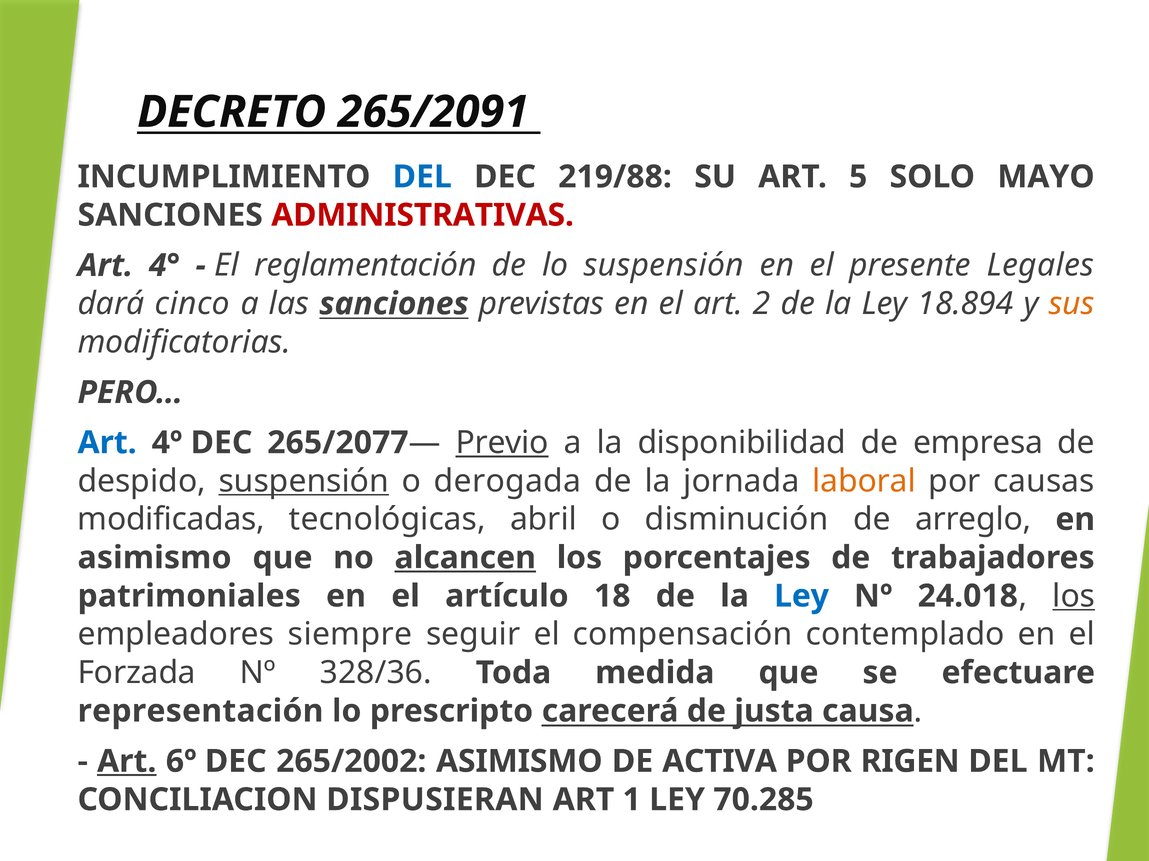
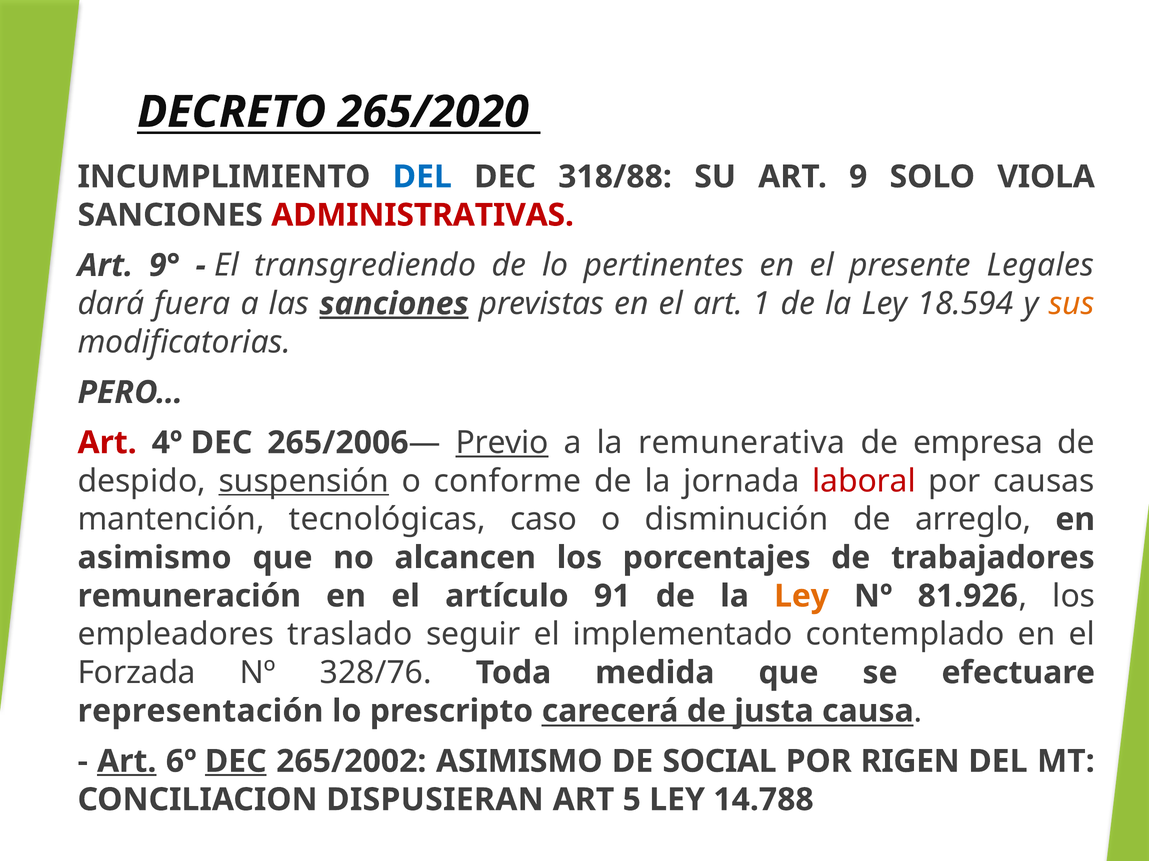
265/2091: 265/2091 -> 265/2020 (433, 112)
219/88: 219/88 -> 318/88 (615, 177)
5: 5 -> 9 (858, 177)
MAYO: MAYO -> VIOLA (1046, 177)
4°: 4° -> 9° (165, 266)
reglamentación: reglamentación -> transgrediendo (365, 266)
lo suspensión: suspensión -> pertinentes (664, 266)
cinco: cinco -> fuera (192, 304)
sanciones underline: none -> present (394, 304)
2: 2 -> 1 (762, 304)
18.894: 18.894 -> 18.594 (965, 304)
Art colour: blue -> red (107, 443)
265/2077: 265/2077 -> 265/2006 (338, 443)
disponibilidad: disponibilidad -> remunerativa (742, 443)
derogada: derogada -> conforme (508, 481)
laboral colour: orange -> red (864, 481)
modificadas: modificadas -> mantención (171, 520)
abril: abril -> caso (544, 520)
alcancen underline: present -> none (465, 558)
patrimoniales: patrimoniales -> remuneración (189, 597)
18: 18 -> 91 (612, 597)
Ley colour: blue -> orange (802, 597)
24.018: 24.018 -> 81.926 (968, 597)
los underline: present -> none (1074, 597)
siempre: siempre -> traslado (350, 635)
compensación: compensación -> implementado (683, 635)
328/36: 328/36 -> 328/76 (376, 673)
DEC underline: none -> present (236, 762)
ACTIVA: ACTIVA -> SOCIAL (720, 762)
1: 1 -> 5 (632, 800)
70.285: 70.285 -> 14.788 (764, 800)
